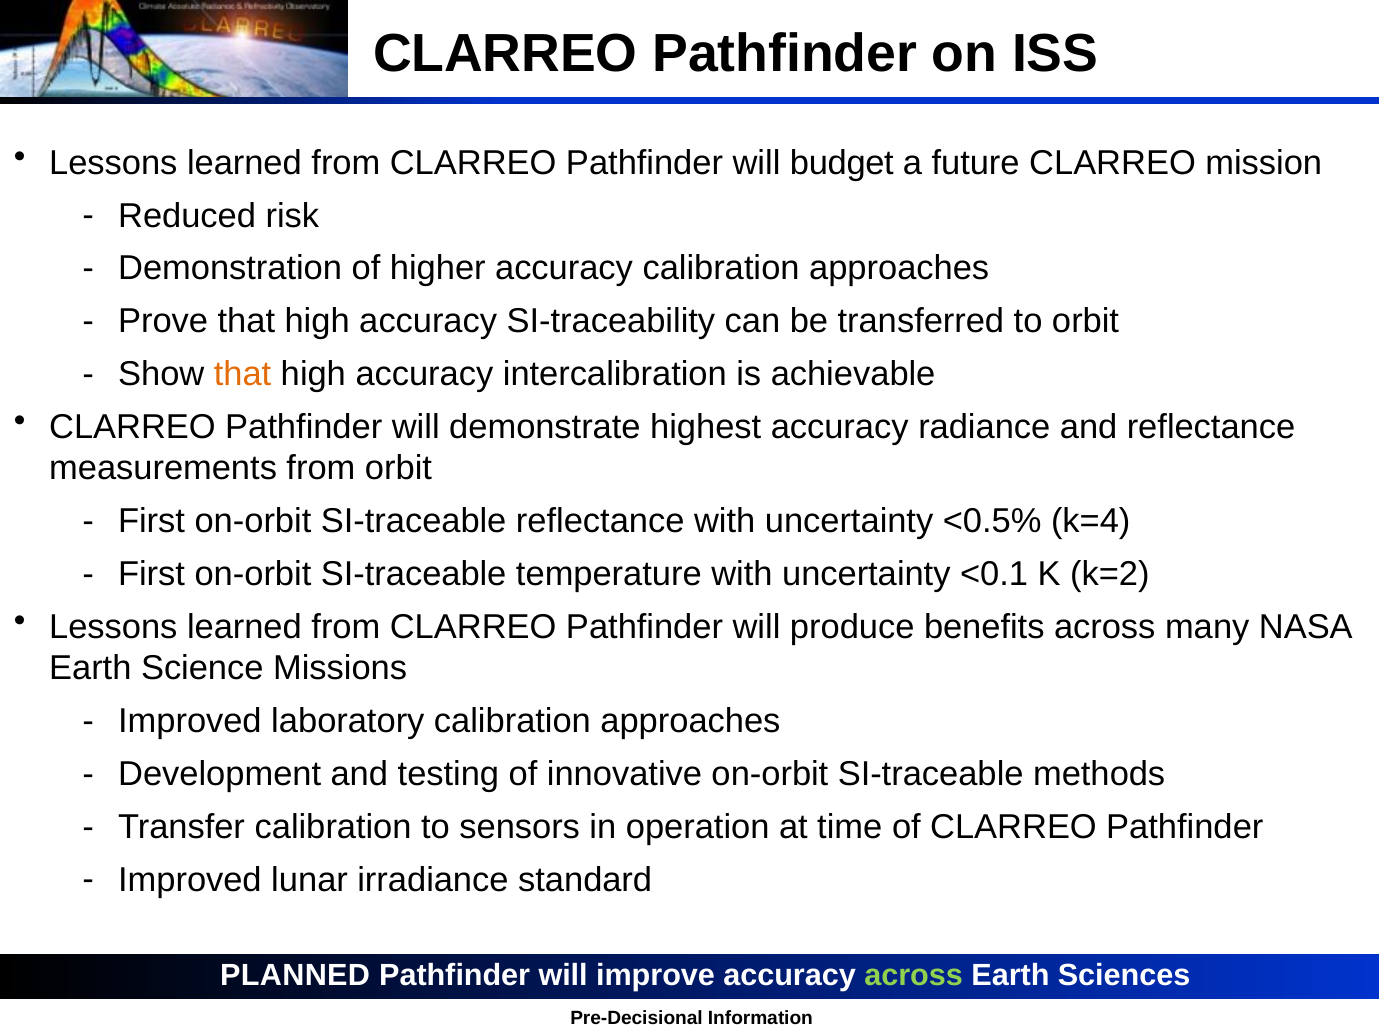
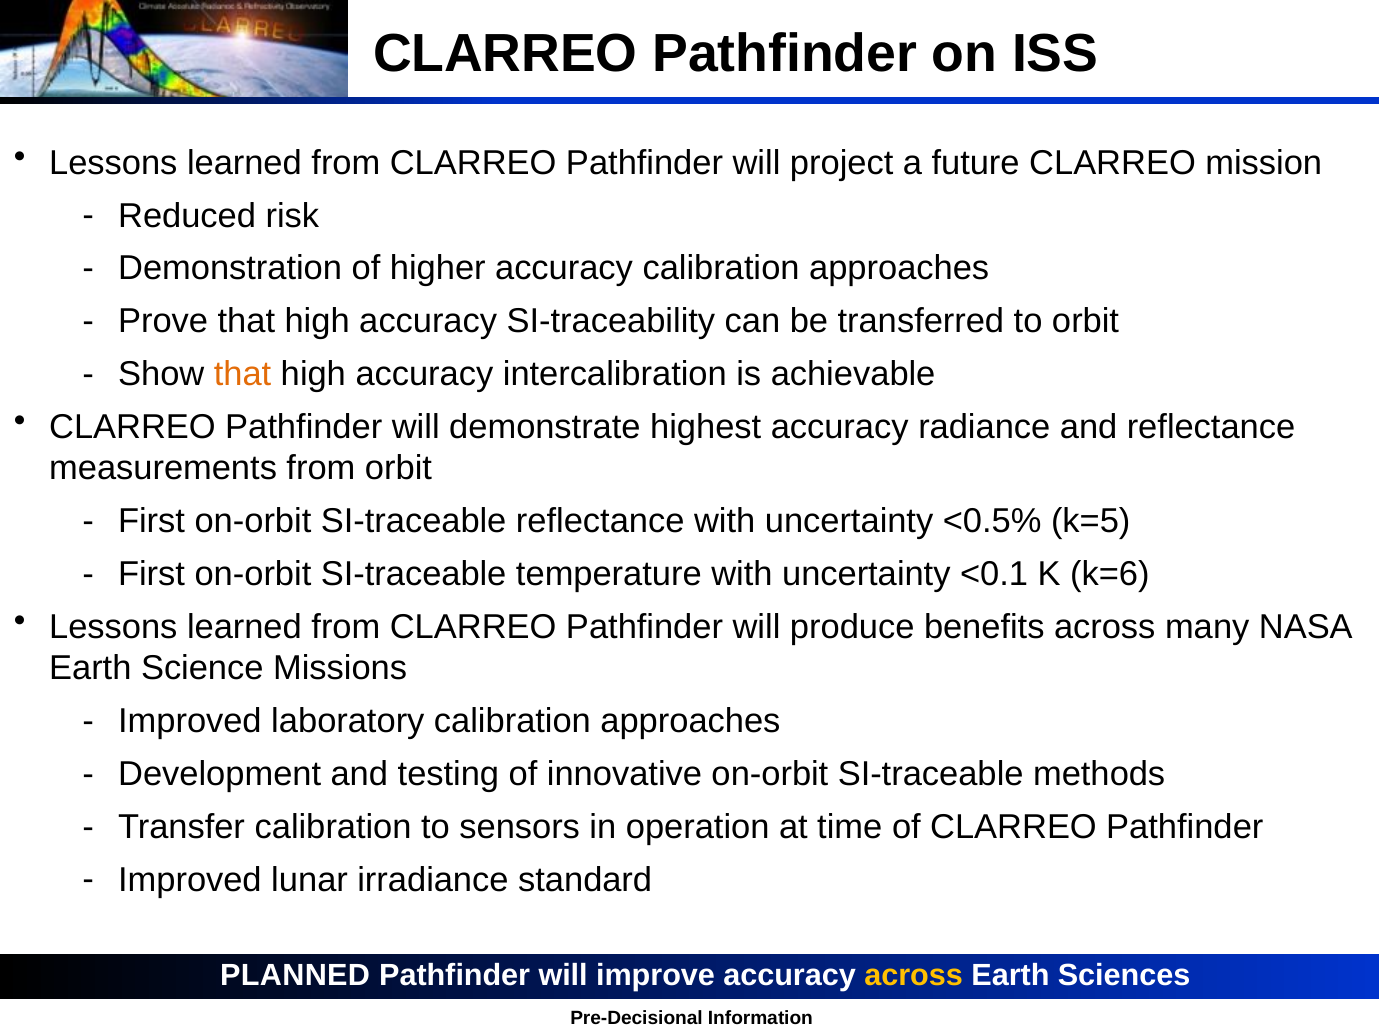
budget: budget -> project (842, 163)
k=4: k=4 -> k=5 (1091, 522)
k=2: k=2 -> k=6 (1110, 574)
across colour: light green -> yellow (914, 976)
